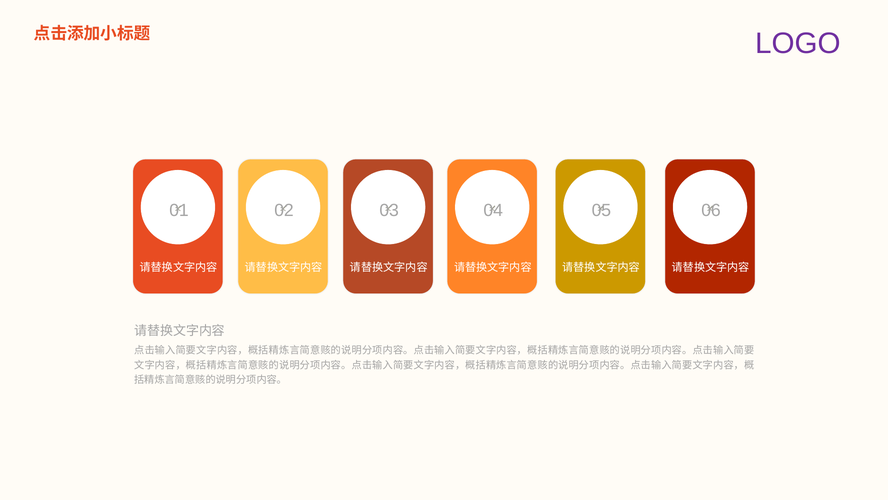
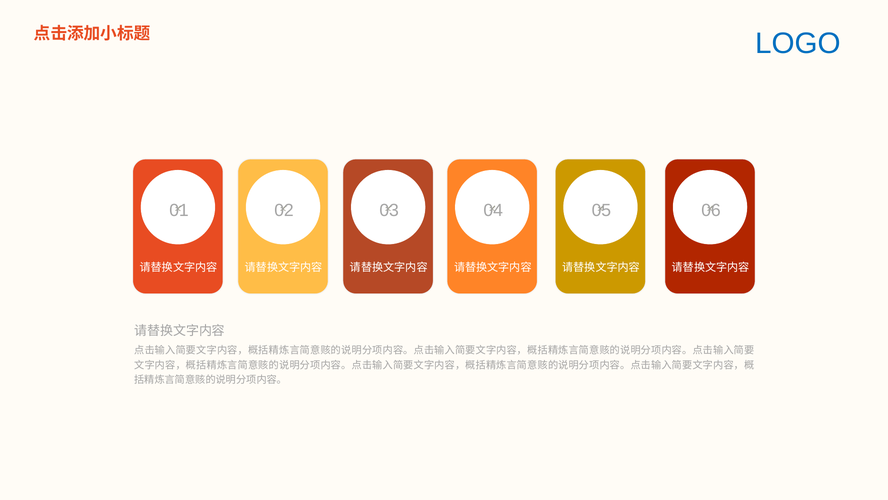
LOGO colour: purple -> blue (798, 43)
